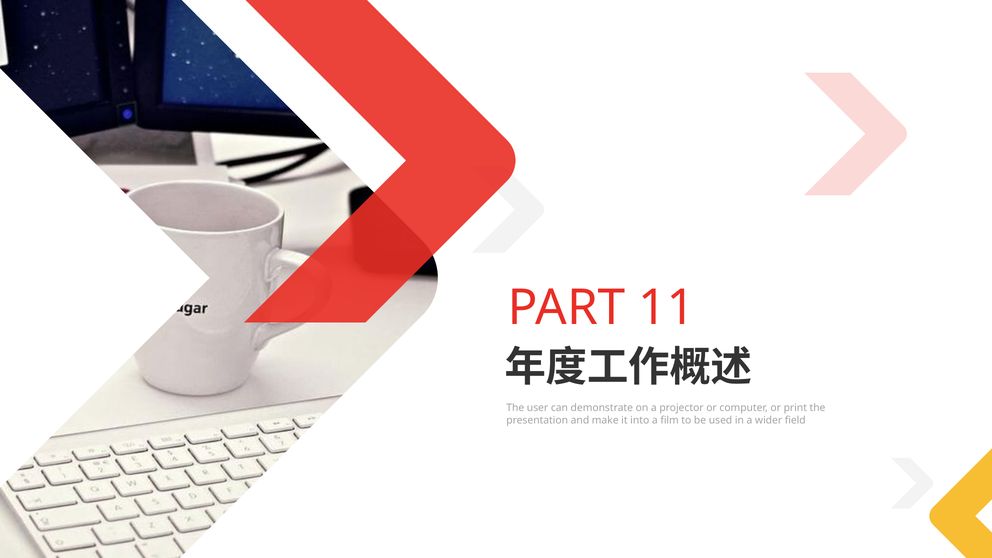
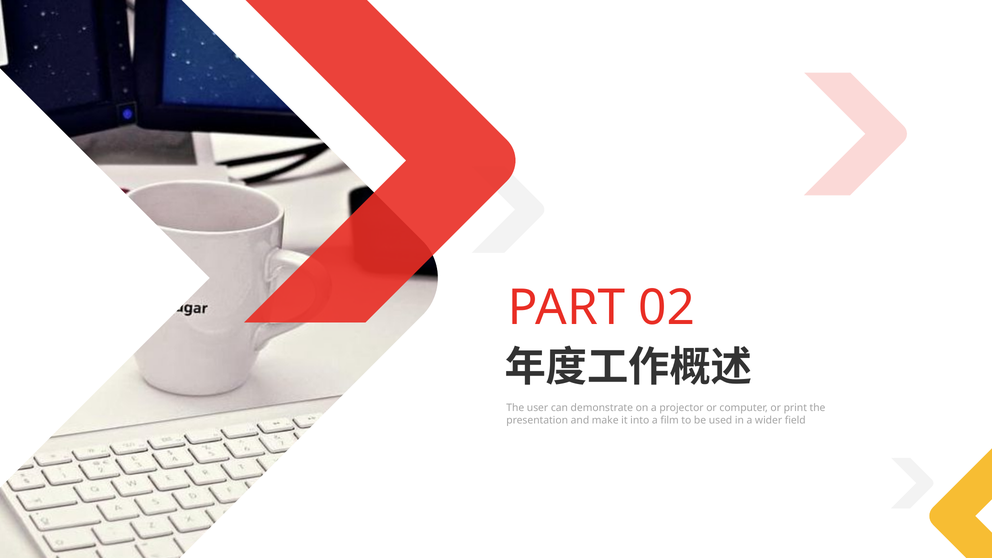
11: 11 -> 02 (667, 308)
